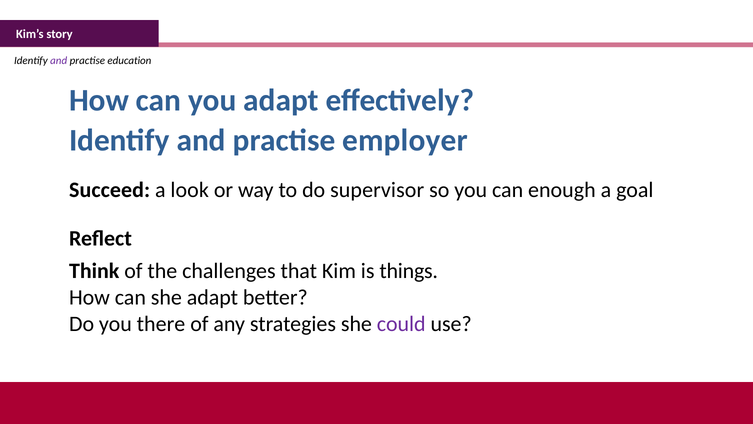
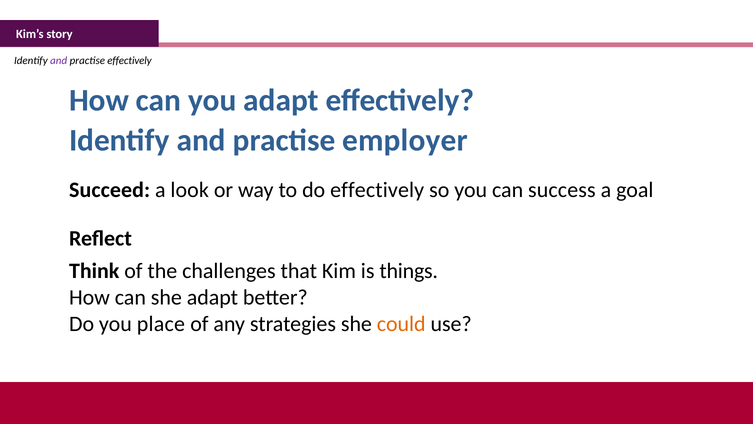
practise education: education -> effectively (129, 61)
do supervisor: supervisor -> effectively (377, 190)
enough: enough -> success (562, 190)
there: there -> place (161, 323)
could colour: purple -> orange (401, 323)
